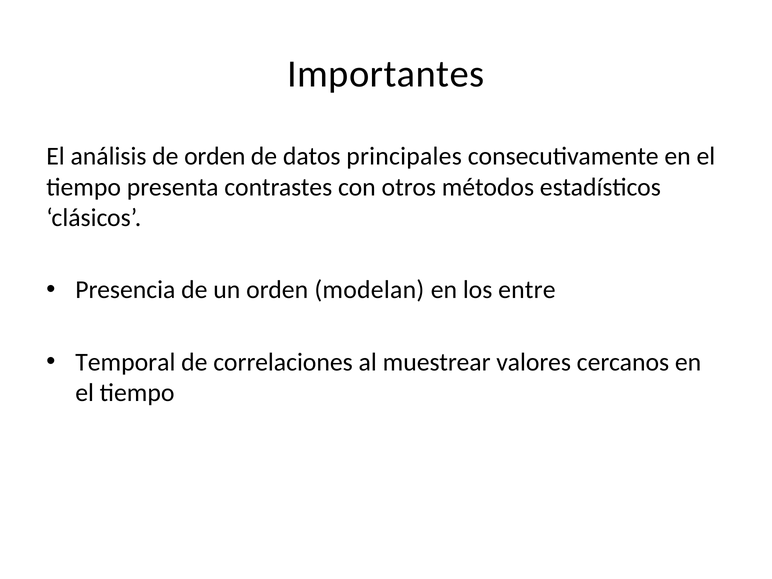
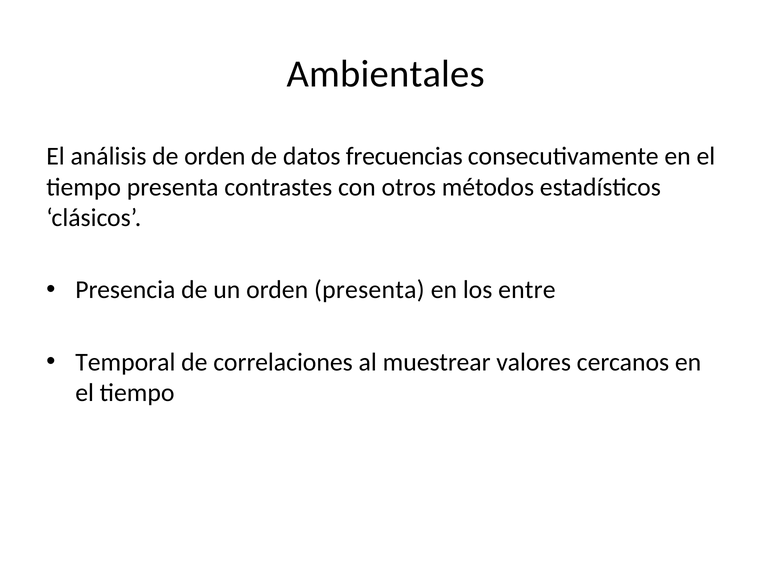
Importantes: Importantes -> Ambientales (386, 74)
principales: principales -> frecuencias (404, 156)
orden modelan: modelan -> presenta (369, 290)
